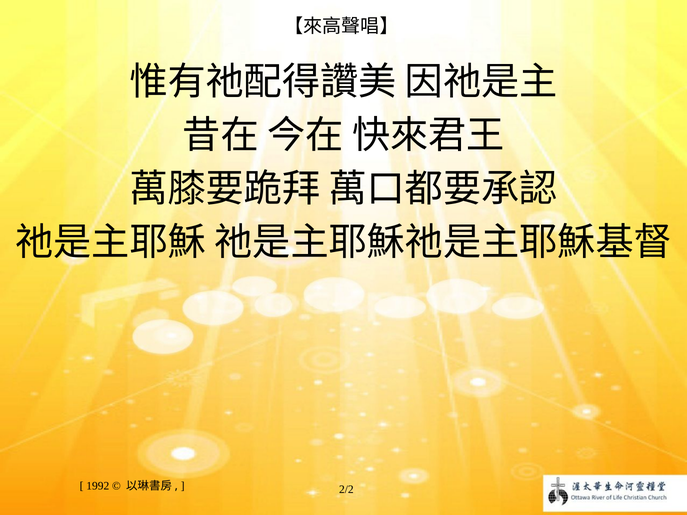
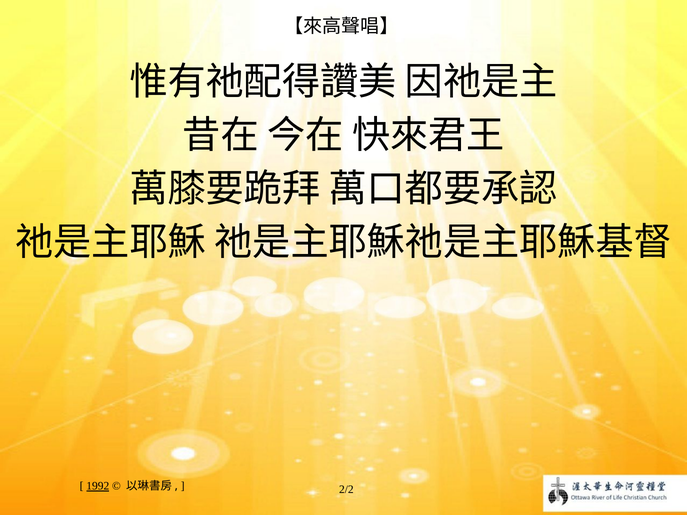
1992 underline: none -> present (98, 486)
